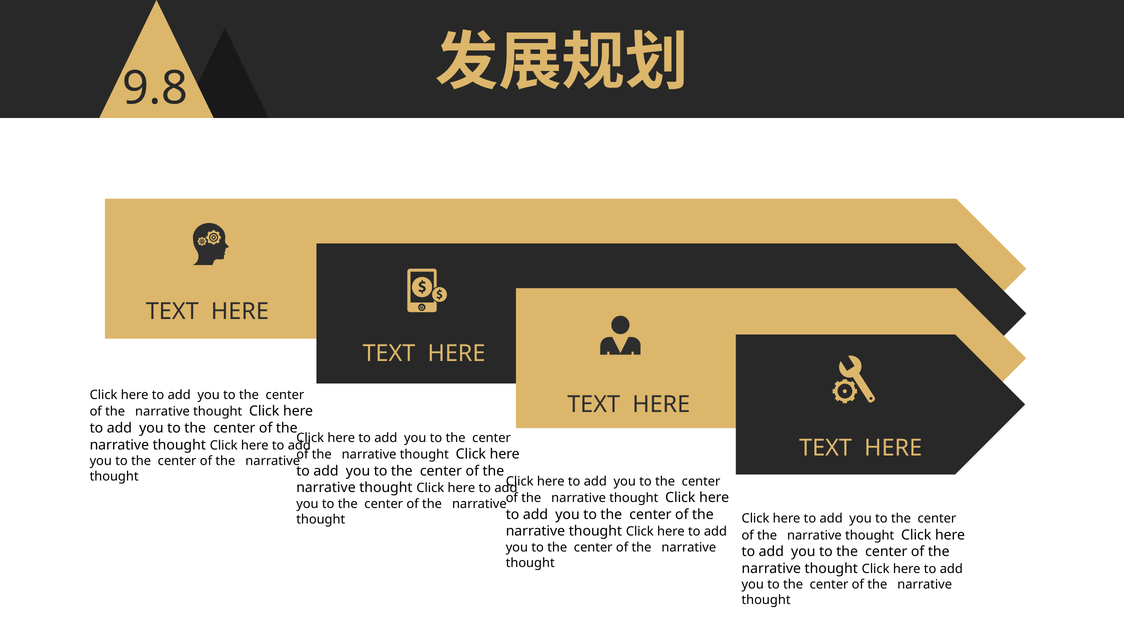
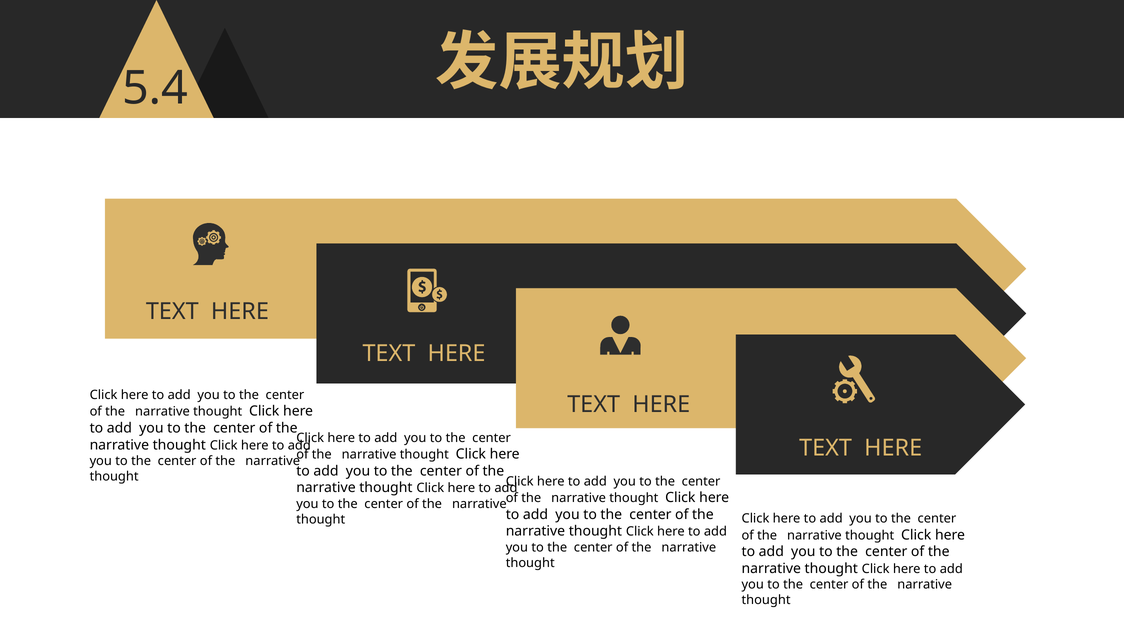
9.8: 9.8 -> 5.4 (155, 88)
